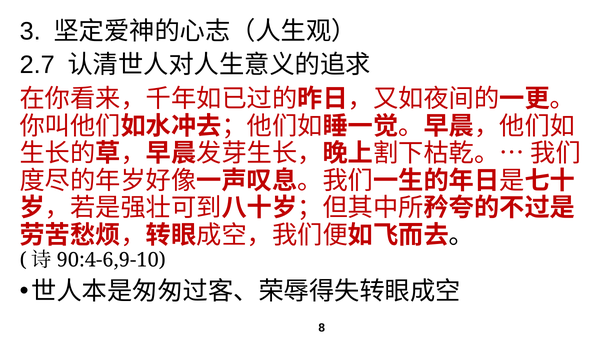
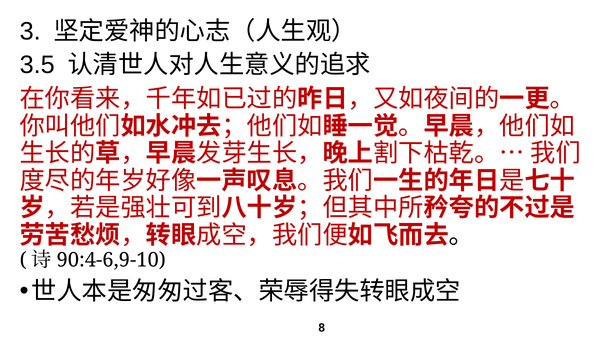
2.7: 2.7 -> 3.5 (37, 65)
